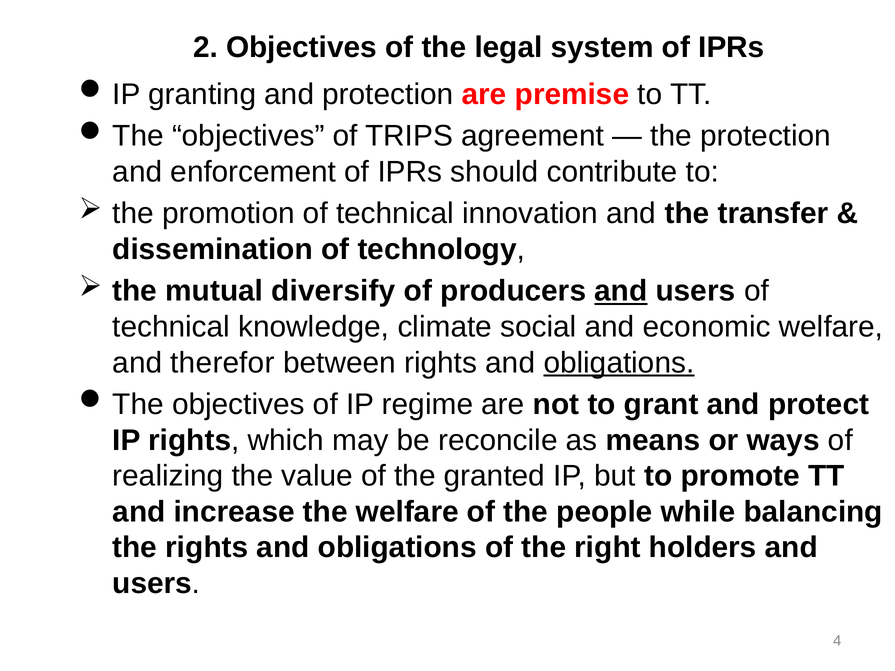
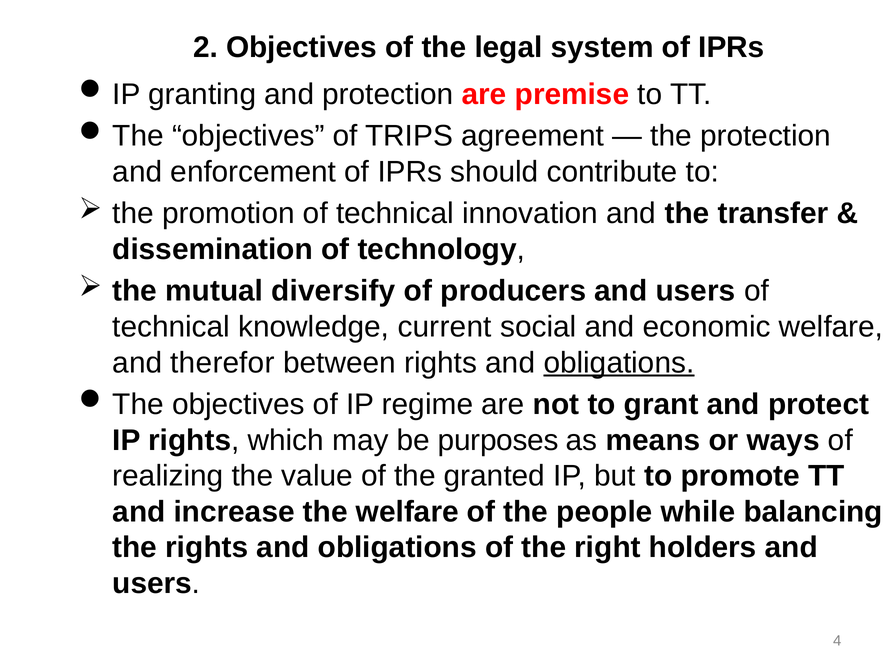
and underline: present -> none (621, 291)
climate: climate -> current (445, 327)
reconcile: reconcile -> purposes (498, 440)
